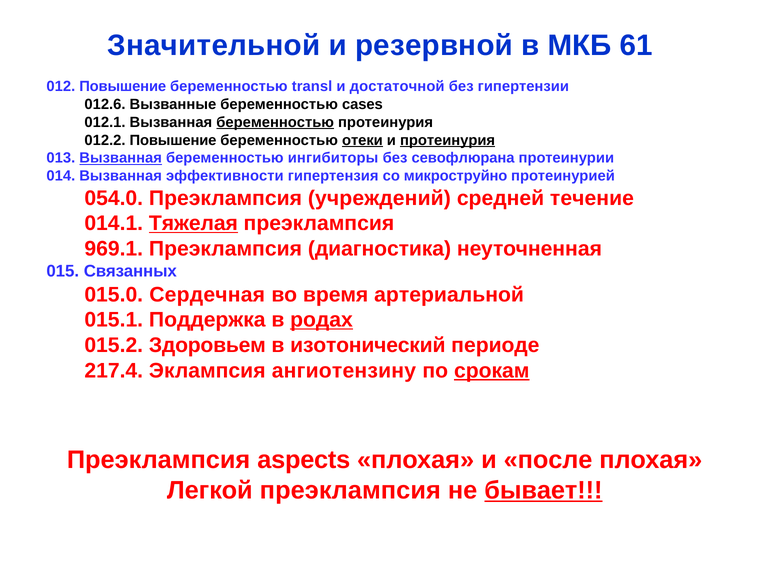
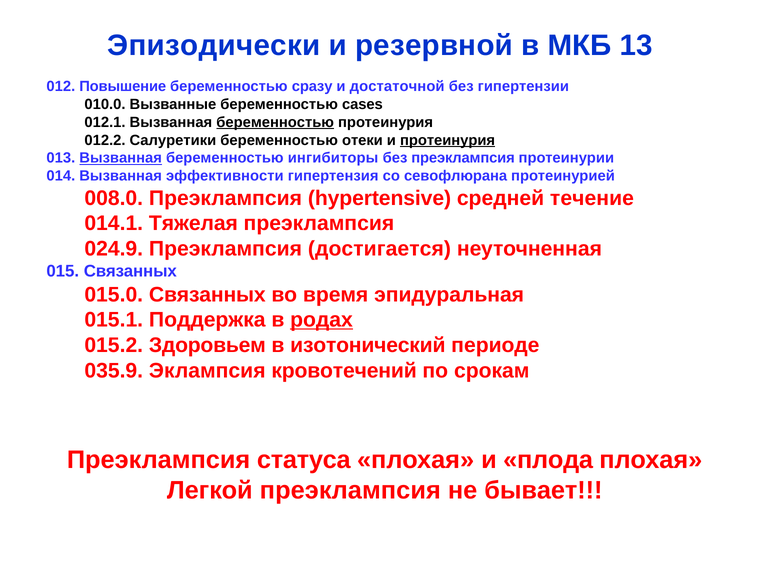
Значительной: Значительной -> Эпизодически (214, 45)
61: 61 -> 13 (636, 45)
transl: transl -> сразу (312, 86)
012.6: 012.6 -> 010.0 (105, 104)
012.2 Повышение: Повышение -> Салуретики (173, 140)
отеки underline: present -> none (362, 140)
без севофлюрана: севофлюрана -> преэклампсия (463, 158)
микроструйно: микроструйно -> севофлюрана (456, 176)
054.0: 054.0 -> 008.0 (114, 198)
учреждений: учреждений -> hypertensive (380, 198)
Тяжелая underline: present -> none (193, 223)
969.1: 969.1 -> 024.9 (114, 249)
диагностика: диагностика -> достигается (379, 249)
015.0 Сердечная: Сердечная -> Связанных (207, 295)
артериальной: артериальной -> эпидуральная (449, 295)
217.4: 217.4 -> 035.9 (114, 371)
ангиотензину: ангиотензину -> кровотечений (344, 371)
срокам underline: present -> none (492, 371)
aspects: aspects -> статуса (304, 460)
после: после -> плода (548, 460)
бывает underline: present -> none (543, 490)
